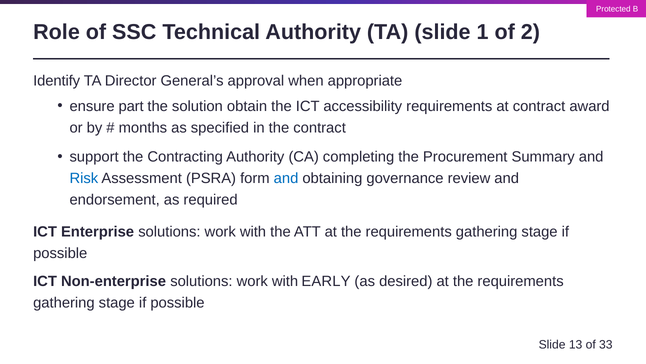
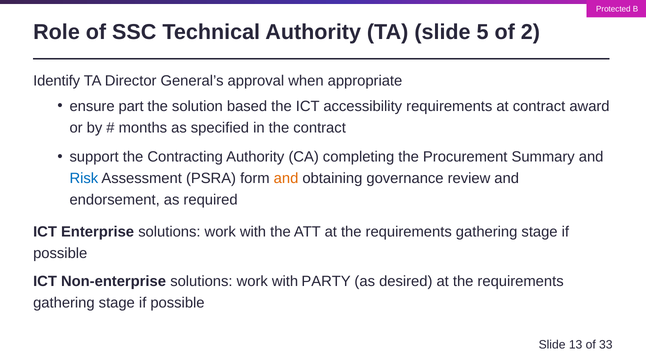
1: 1 -> 5 (483, 32)
obtain: obtain -> based (247, 106)
and colour: blue -> orange (286, 178)
EARLY: EARLY -> PARTY (326, 281)
